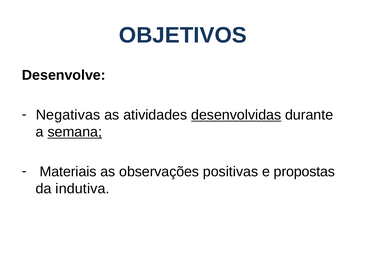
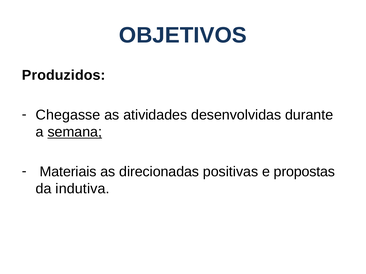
Desenvolve: Desenvolve -> Produzidos (64, 75)
Negativas: Negativas -> Chegasse (68, 115)
desenvolvidas underline: present -> none (236, 115)
observações: observações -> direcionadas (159, 172)
